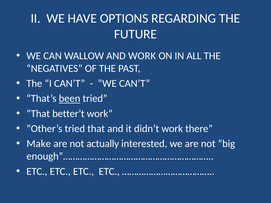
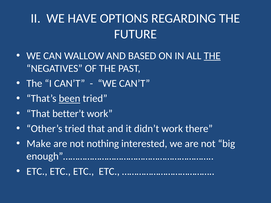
AND WORK: WORK -> BASED (142, 56)
THE underline: none -> present (212, 56)
actually: actually -> nothing (103, 144)
